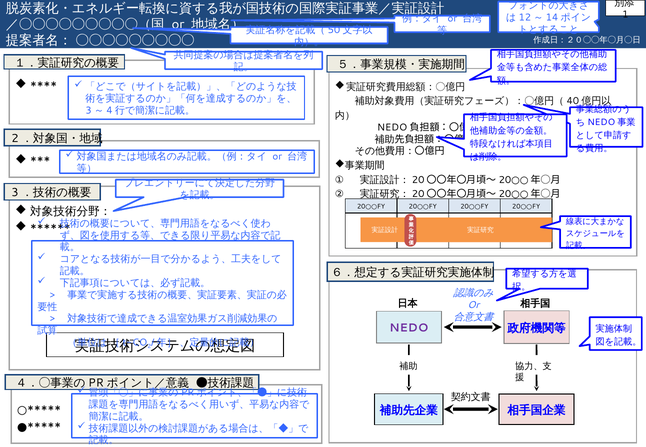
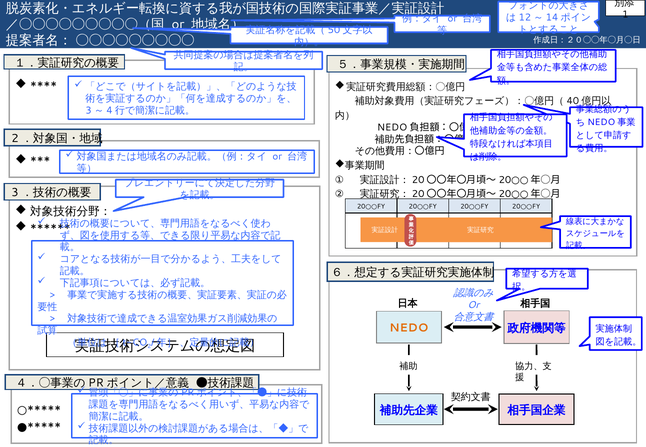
NEDO colour: purple -> orange (409, 328)
